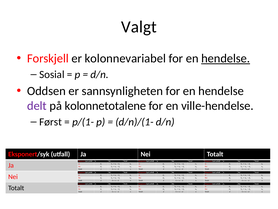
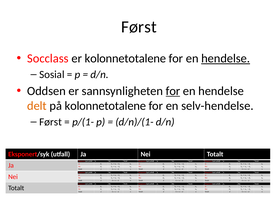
Valgt: Valgt -> Først (139, 27)
Forskjell: Forskjell -> Socclass (48, 58)
er kolonnevariabel: kolonnevariabel -> kolonnetotalene (125, 58)
for underline: none -> present (173, 91)
delt colour: purple -> orange (37, 106)
ville-hendelse: ville-hendelse -> selv-hendelse (217, 106)
